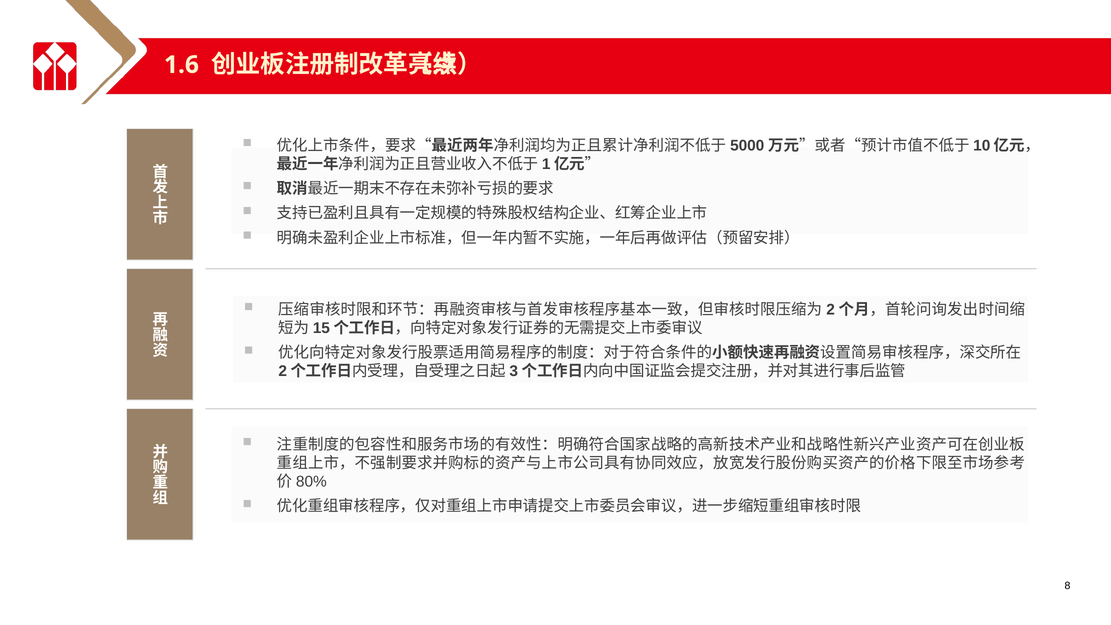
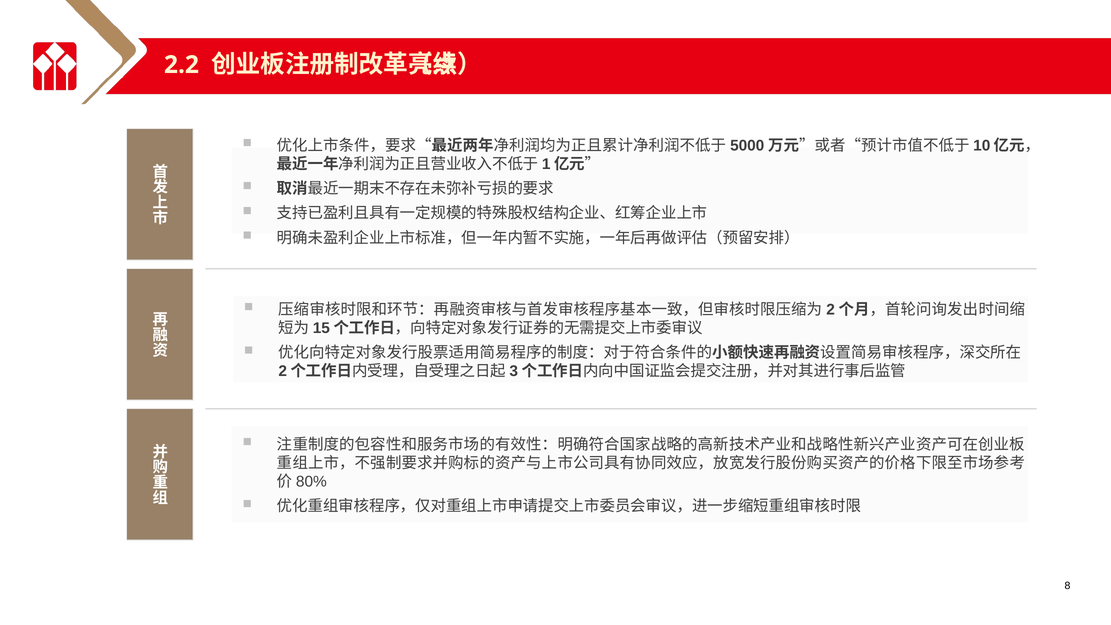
1.6: 1.6 -> 2.2 (181, 65)
